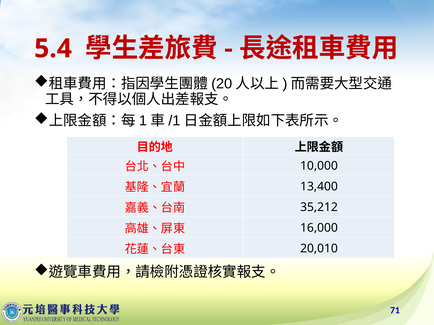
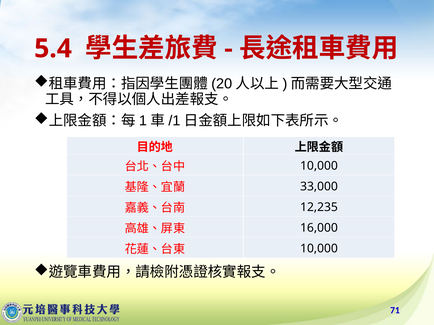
13,400: 13,400 -> 33,000 (319, 187)
35,212: 35,212 -> 12,235 (319, 207)
20,010: 20,010 -> 10,000 (319, 249)
